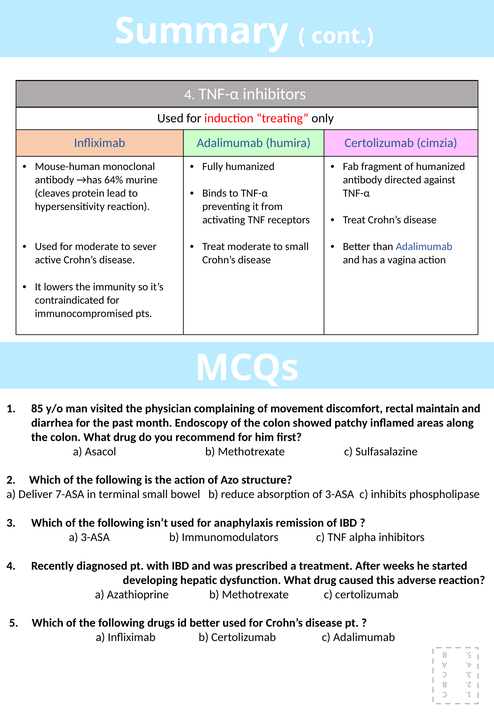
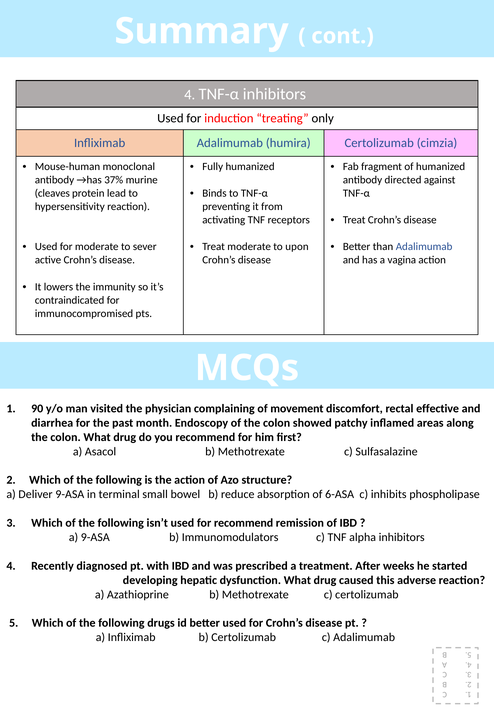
64%: 64% -> 37% (114, 180)
to small: small -> upon (297, 247)
85: 85 -> 90 (37, 409)
maintain: maintain -> effective (438, 409)
Deliver 7-ASA: 7-ASA -> 9-ASA (70, 495)
of 3-ASA: 3-ASA -> 6-ASA (340, 495)
for anaphylaxis: anaphylaxis -> recommend (244, 523)
a 3-ASA: 3-ASA -> 9-ASA (95, 538)
